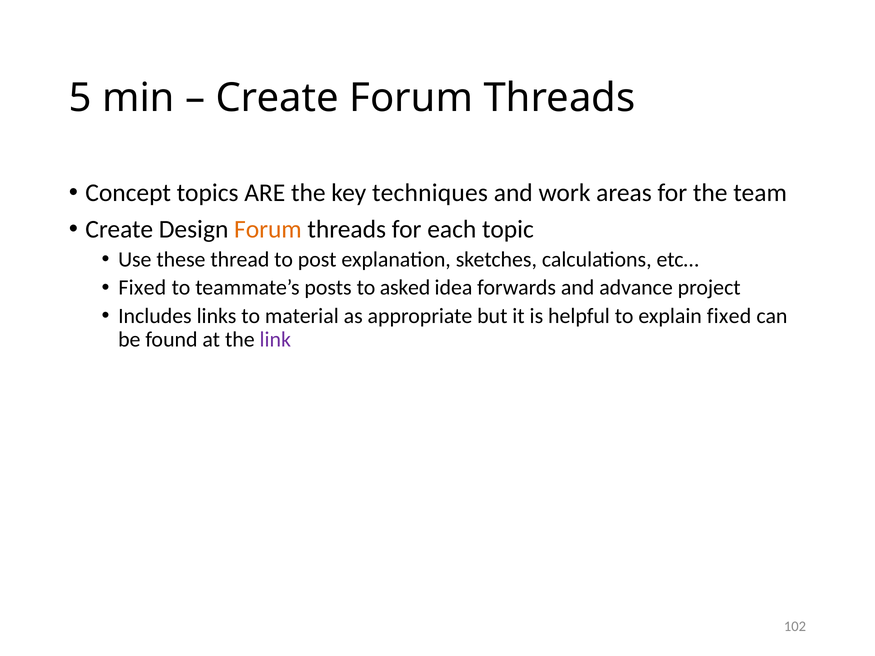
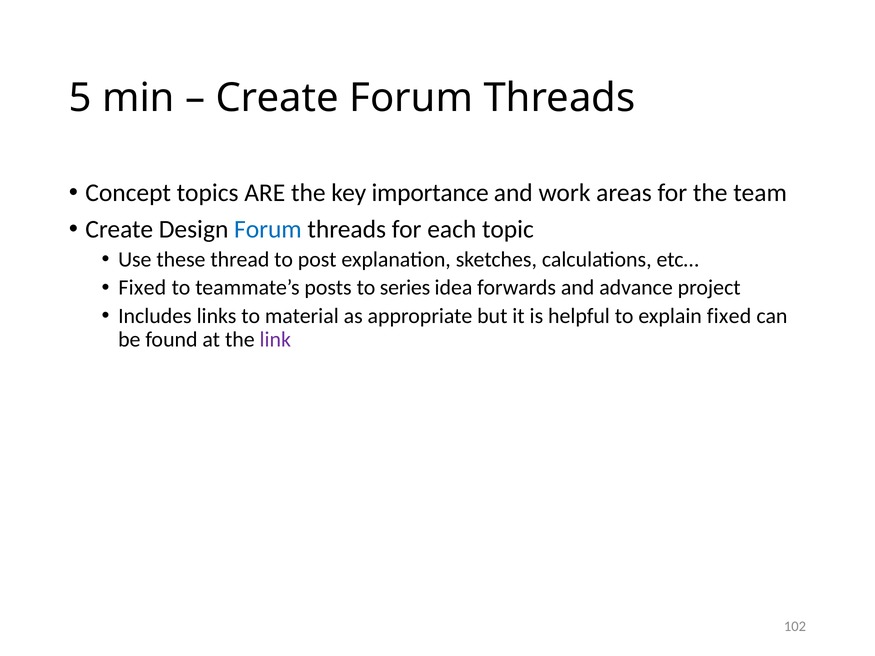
techniques: techniques -> importance (430, 193)
Forum colour: orange -> blue (268, 229)
asked: asked -> series (405, 288)
